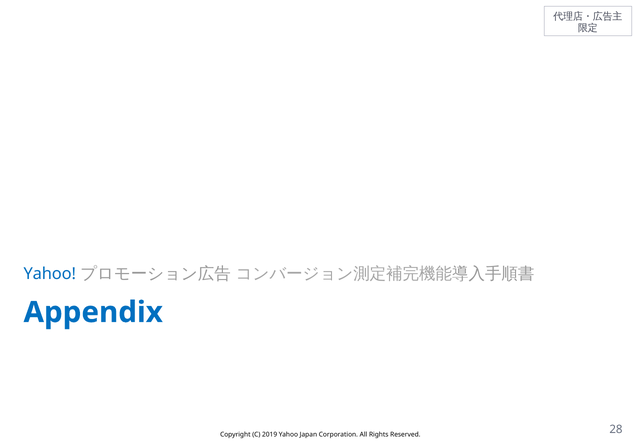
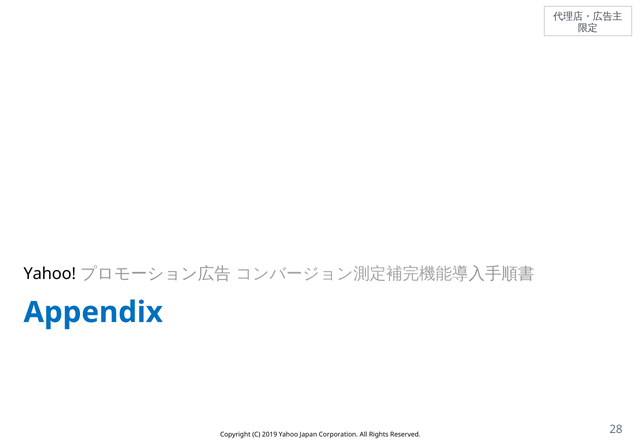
Yahoo colour: blue -> black (50, 274)
